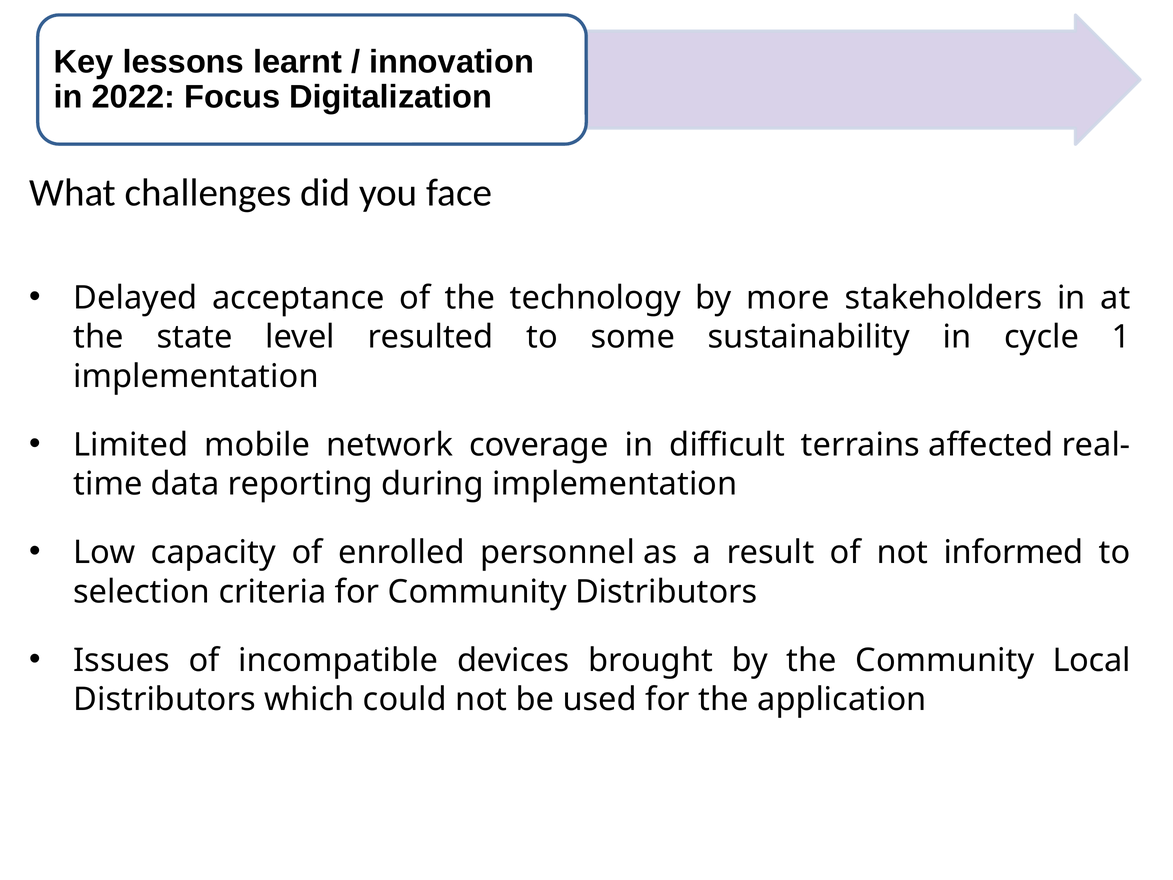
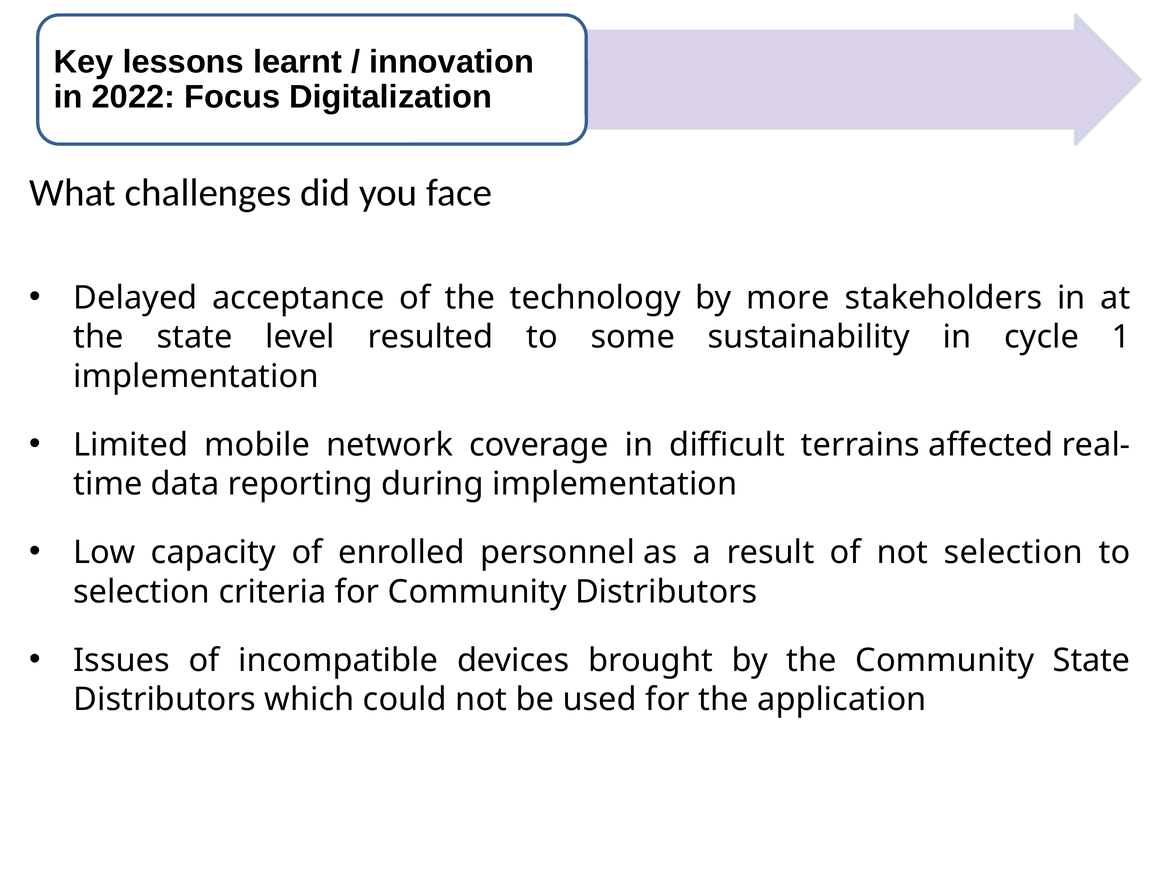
not informed: informed -> selection (1013, 552)
Community Local: Local -> State (1092, 660)
